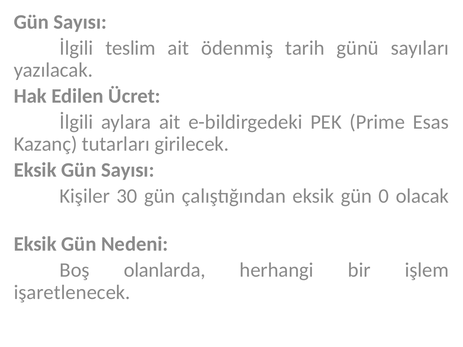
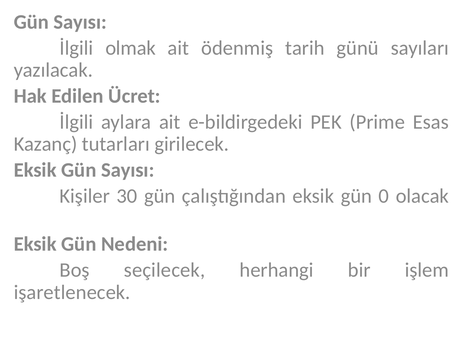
teslim: teslim -> olmak (131, 48)
olanlarda: olanlarda -> seçilecek (165, 270)
